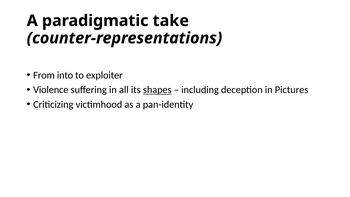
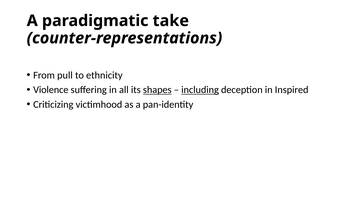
into: into -> pull (65, 75)
exploiter: exploiter -> ethnicity (104, 75)
including underline: none -> present (200, 90)
Pictures: Pictures -> Inspired (292, 90)
